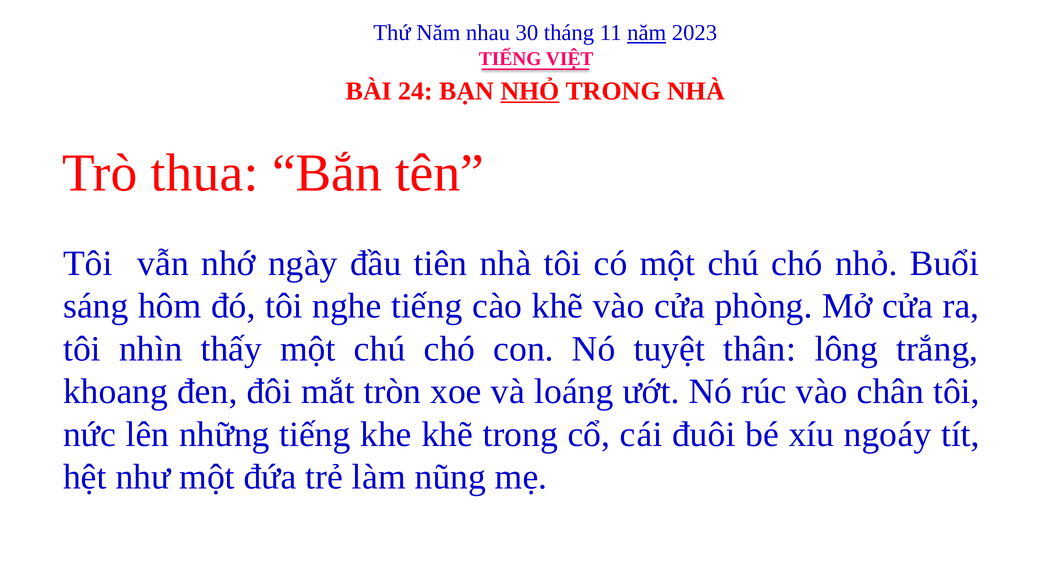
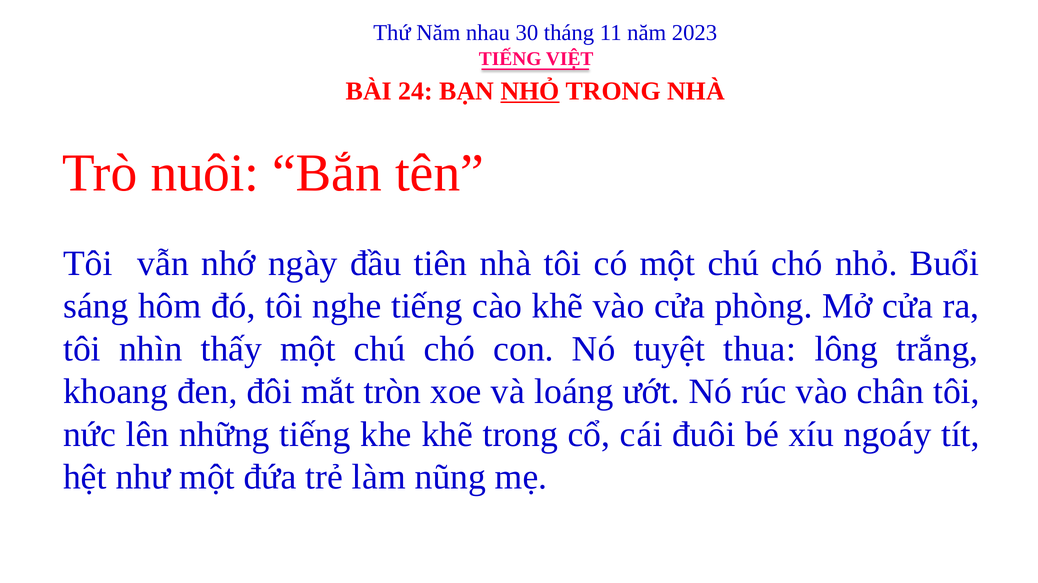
năm underline: present -> none (647, 33)
thua: thua -> nuôi (205, 173)
thân: thân -> thua (760, 349)
